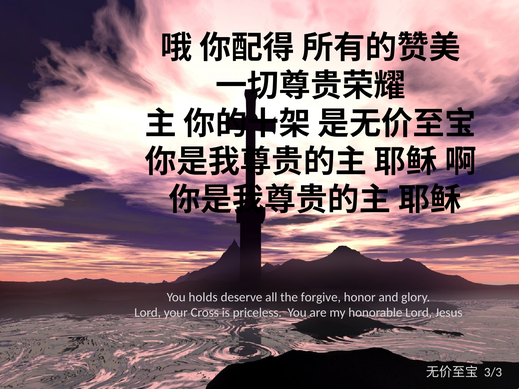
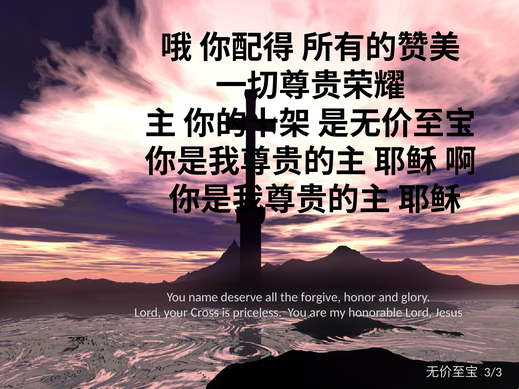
holds: holds -> name (203, 297)
